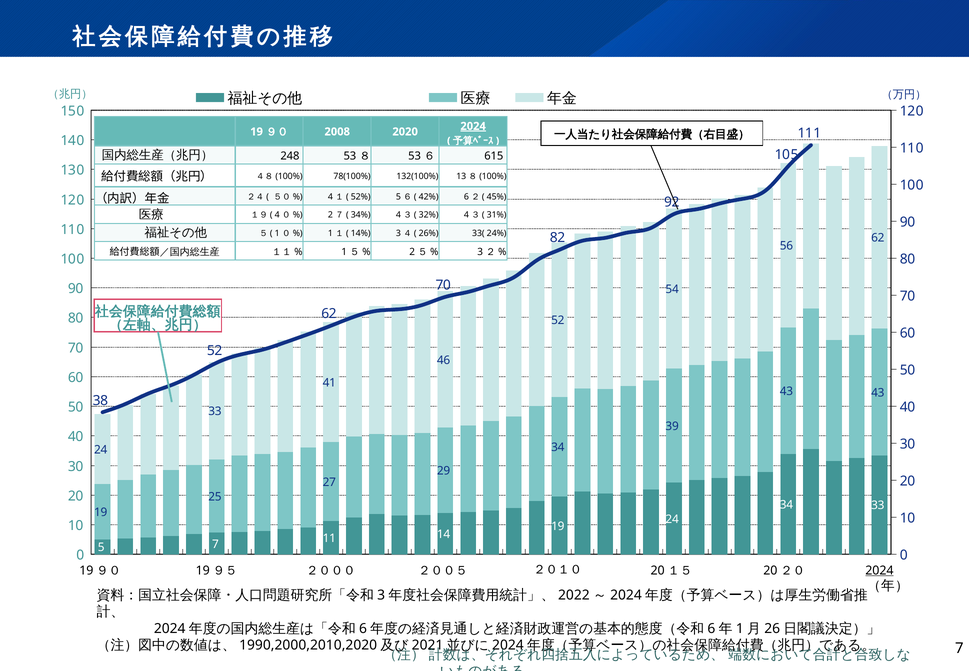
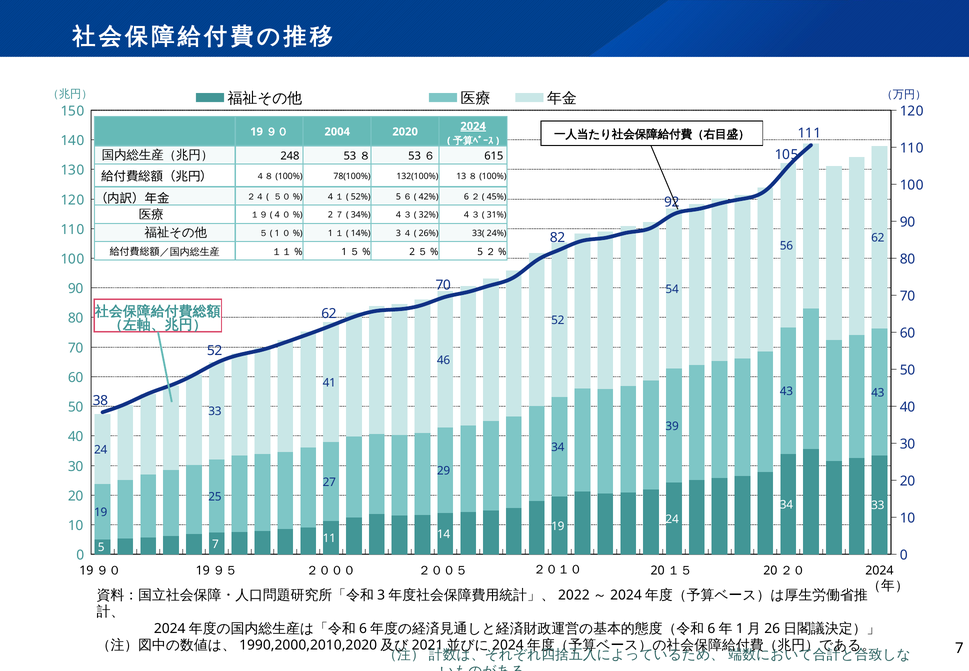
2008: 2008 -> 2004 (337, 132)
3: 3 -> 5 (480, 252)
2024 underline: present -> none (879, 570)
